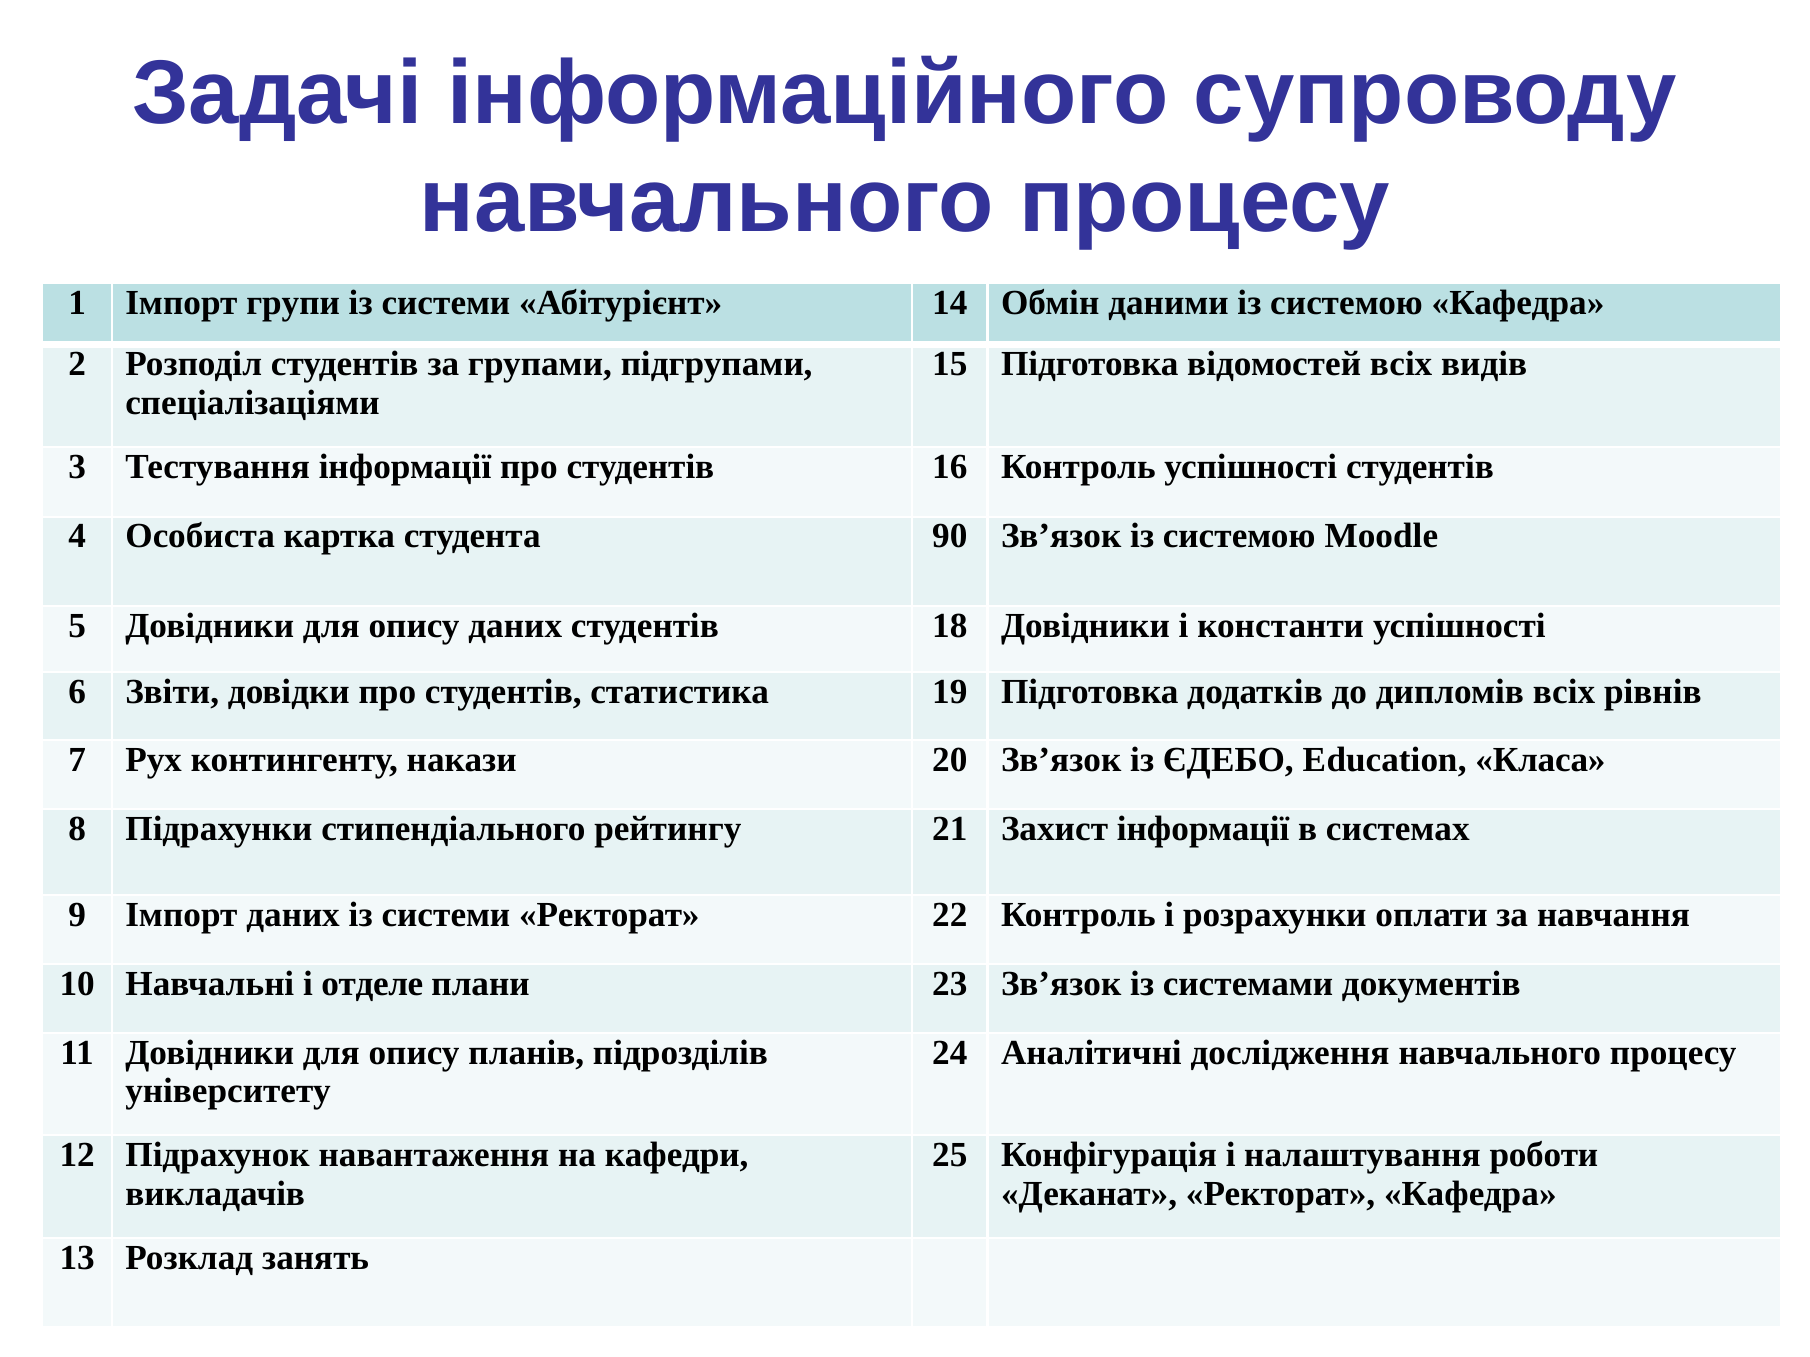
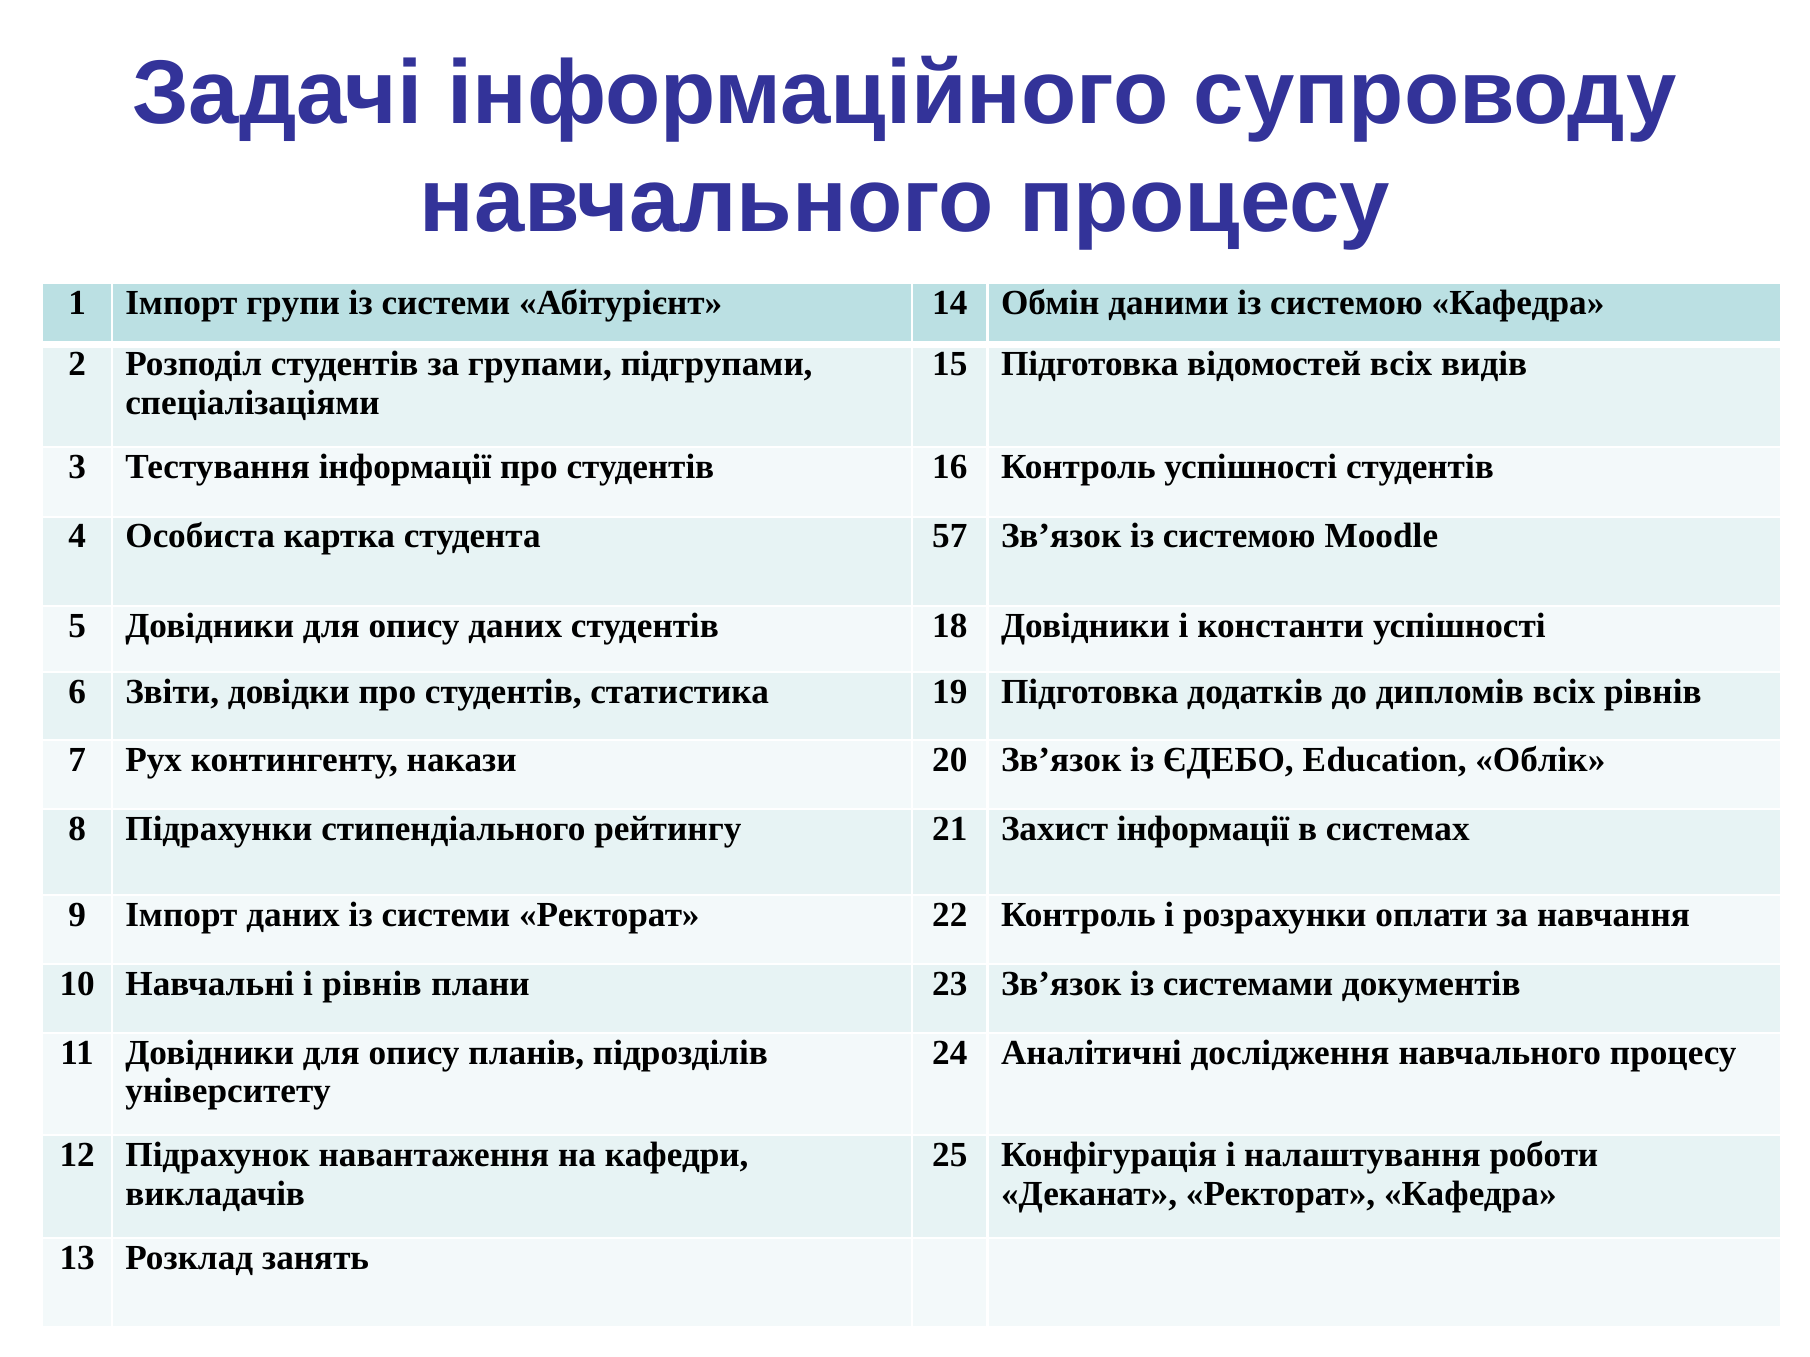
90: 90 -> 57 (950, 537)
Класа: Класа -> Облік (1540, 760)
і отделе: отделе -> рівнів (372, 984)
